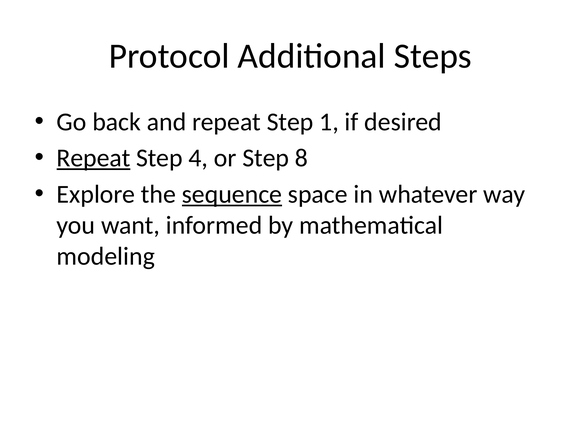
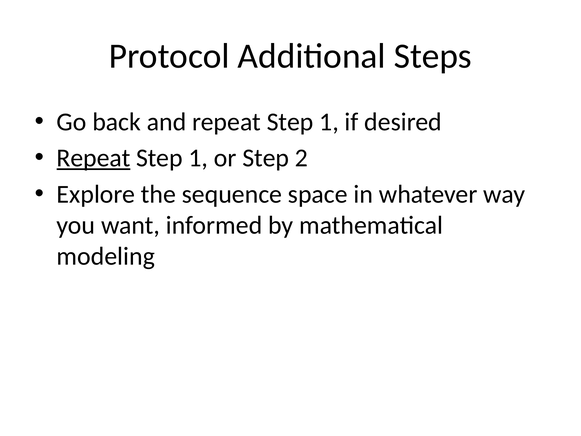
4: 4 -> 1 (198, 158)
8: 8 -> 2 (301, 158)
sequence underline: present -> none (232, 194)
